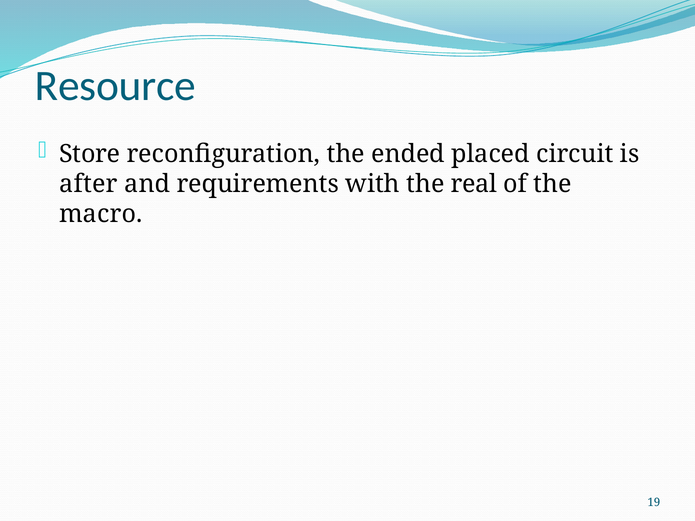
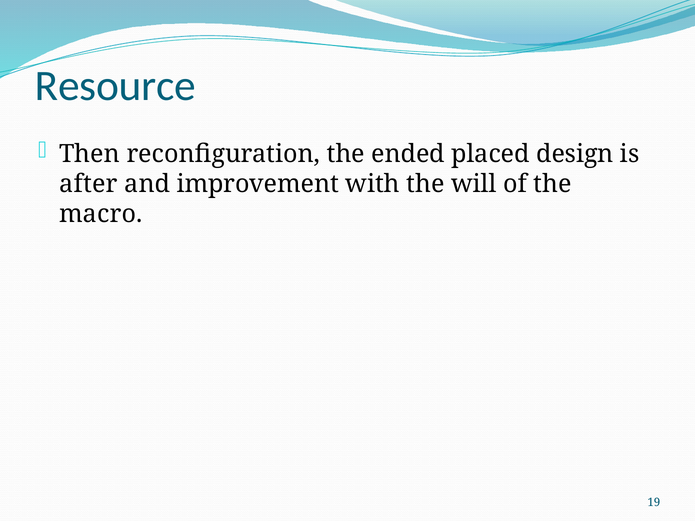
Store: Store -> Then (90, 154)
circuit: circuit -> design (575, 154)
requirements: requirements -> improvement (258, 184)
real: real -> will (474, 184)
